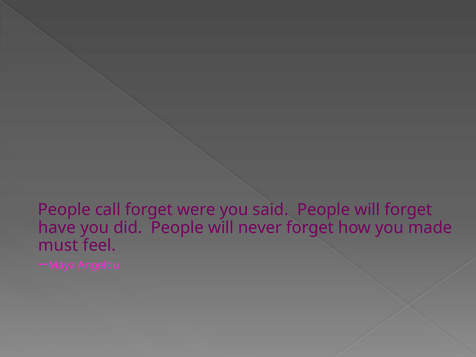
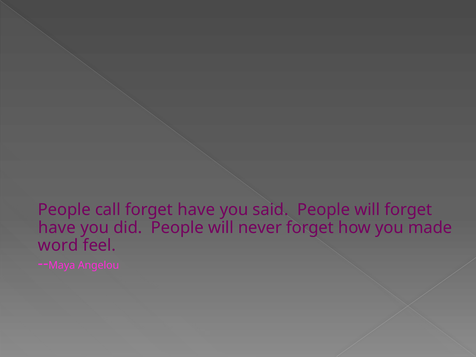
were: were -> have (196, 210)
must: must -> word (58, 245)
